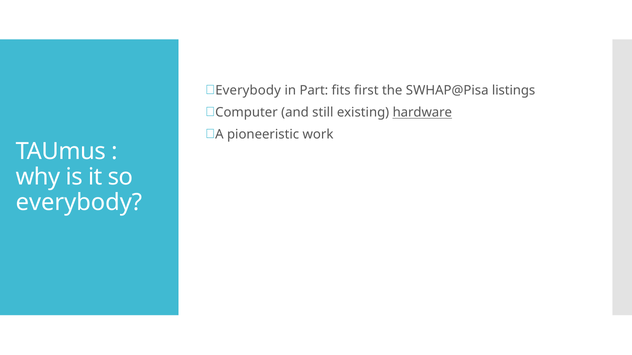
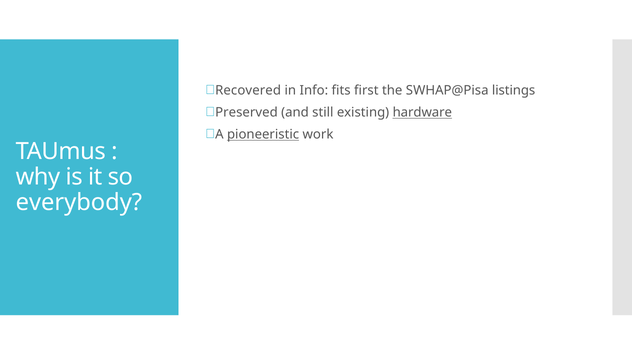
Everybody: Everybody -> Recovered (248, 91)
Part: Part -> Info (314, 91)
Computer: Computer -> Preserved (246, 113)
pioneeristic underline: none -> present (263, 135)
